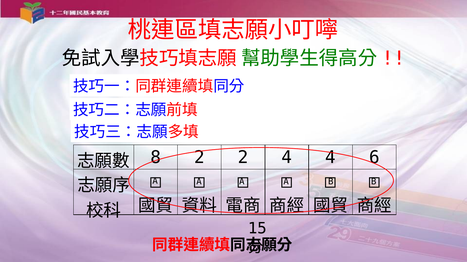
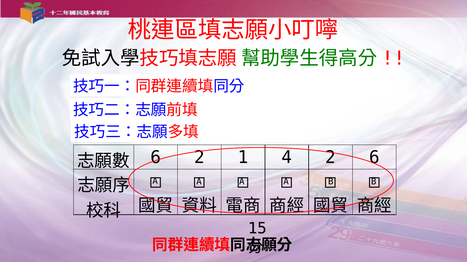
8: 8 -> 6 (156, 158)
2 2: 2 -> 1 (243, 158)
4 4: 4 -> 2 (331, 158)
